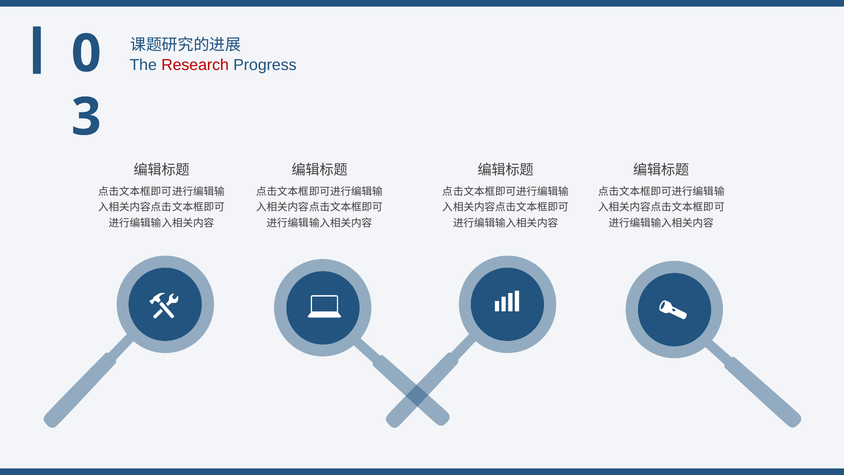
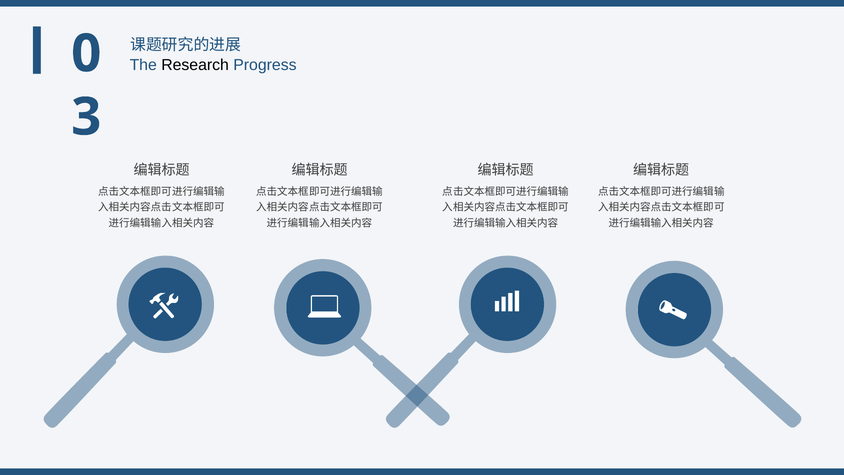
Research colour: red -> black (195, 65)
